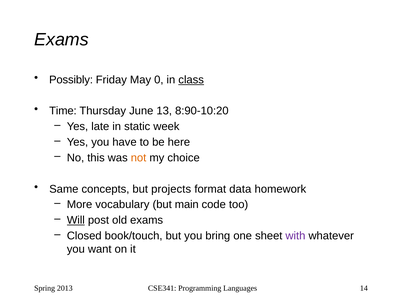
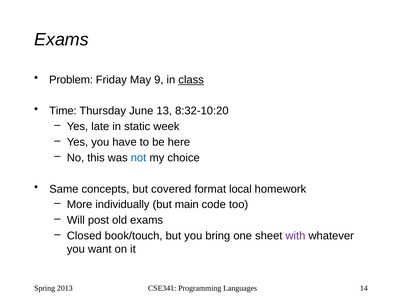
Possibly: Possibly -> Problem (71, 80)
0: 0 -> 9 (159, 80)
8:90-10:20: 8:90-10:20 -> 8:32-10:20 (202, 111)
not colour: orange -> blue (139, 158)
projects: projects -> covered (171, 189)
data: data -> local (240, 189)
vocabulary: vocabulary -> individually (122, 205)
Will underline: present -> none (76, 221)
